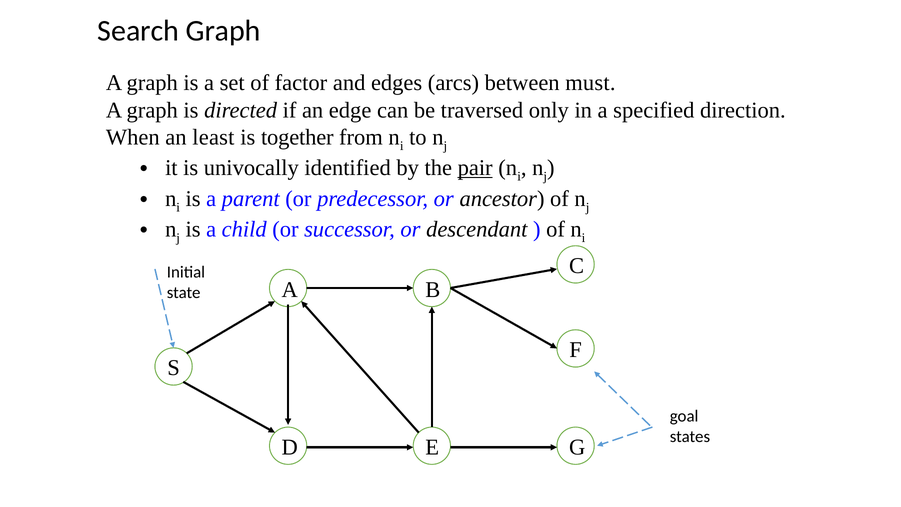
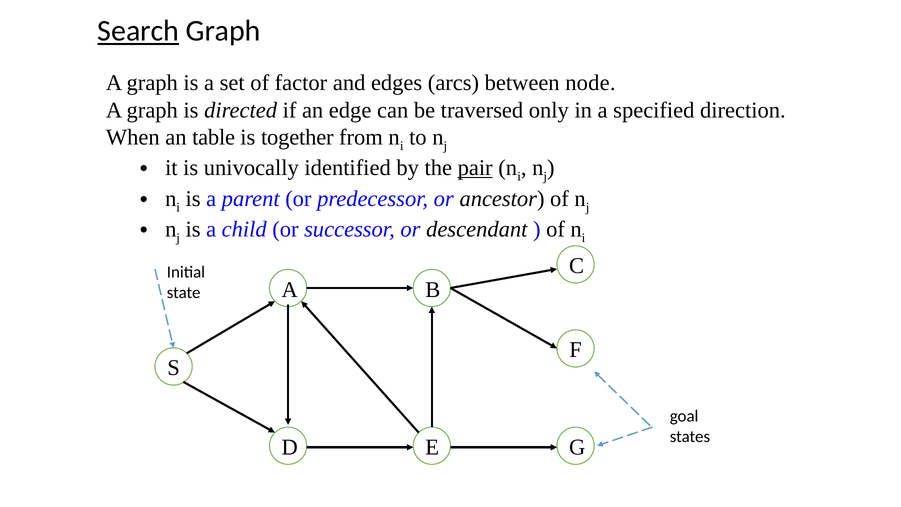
Search underline: none -> present (138, 31)
must: must -> node (590, 83)
least: least -> table (214, 137)
